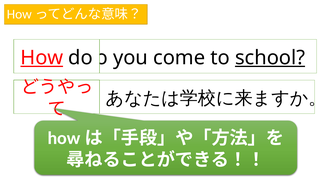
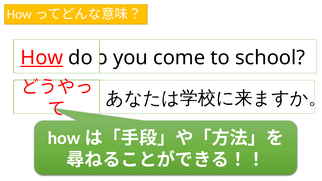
school underline: present -> none (270, 58)
